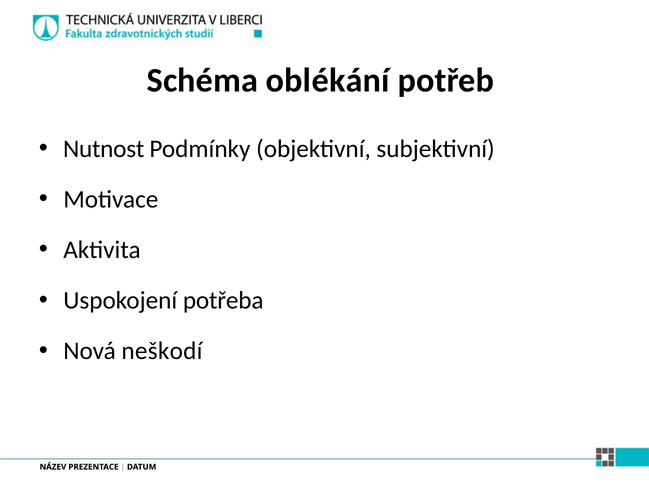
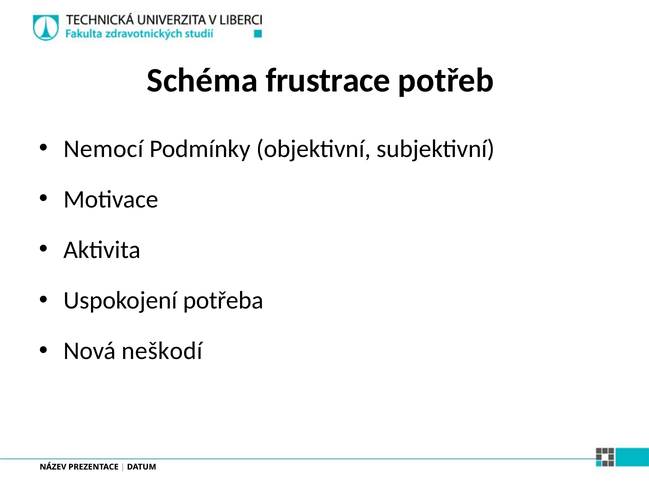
oblékání: oblékání -> frustrace (328, 80)
Nutnost: Nutnost -> Nemocí (103, 149)
